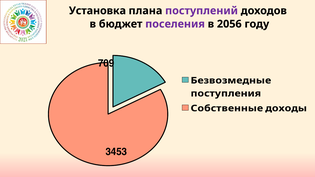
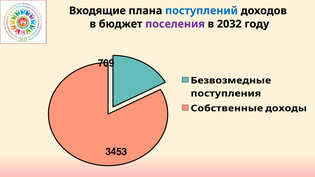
Установка: Установка -> Входящие (97, 11)
поступлений colour: purple -> blue (202, 11)
2056: 2056 -> 2032 (229, 24)
